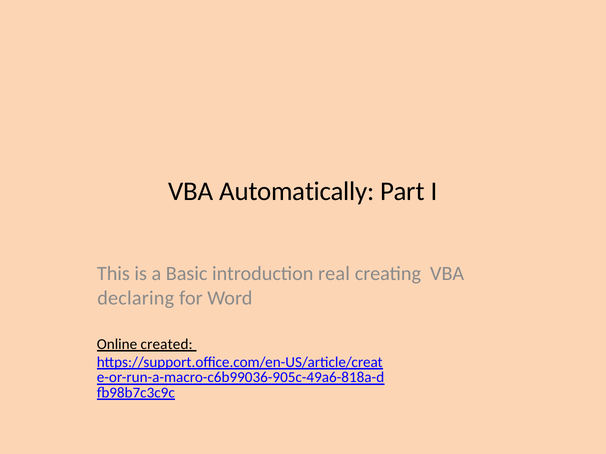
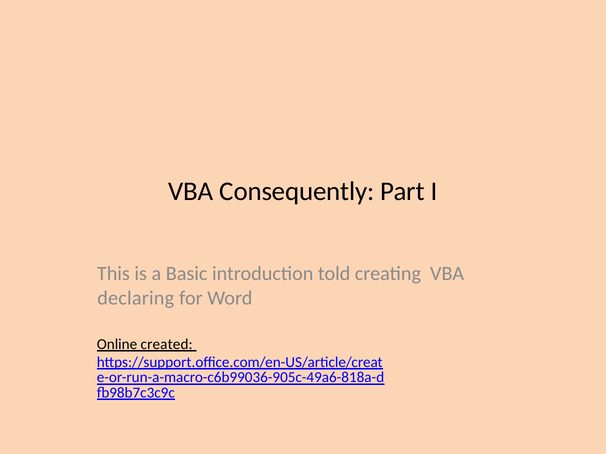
Automatically: Automatically -> Consequently (297, 192)
real: real -> told (334, 274)
